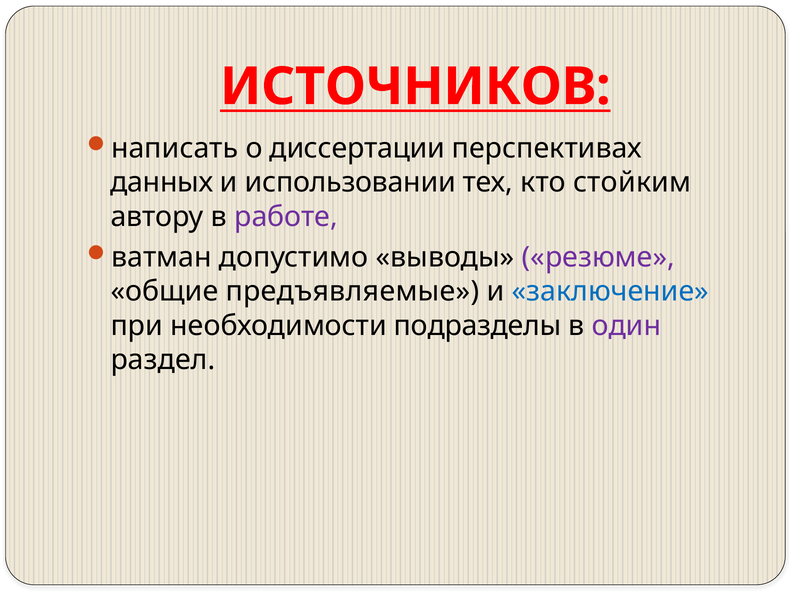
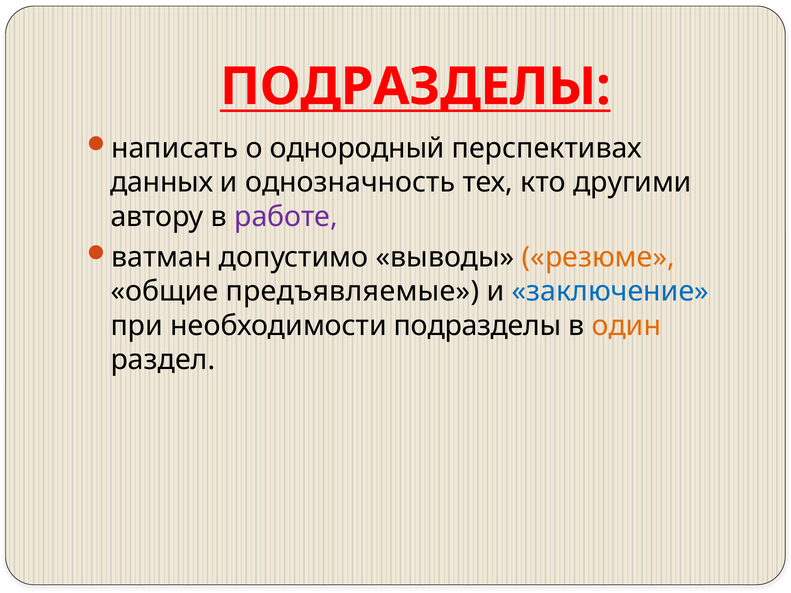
ИСТОЧНИКОВ: ИСТОЧНИКОВ -> ПОДРАЗДЕЛЫ (415, 87)
диссертации: диссертации -> однородный (357, 148)
использовании: использовании -> однозначность (350, 183)
стойким: стойким -> другими (632, 183)
резюме colour: purple -> orange (598, 257)
один colour: purple -> orange (626, 326)
